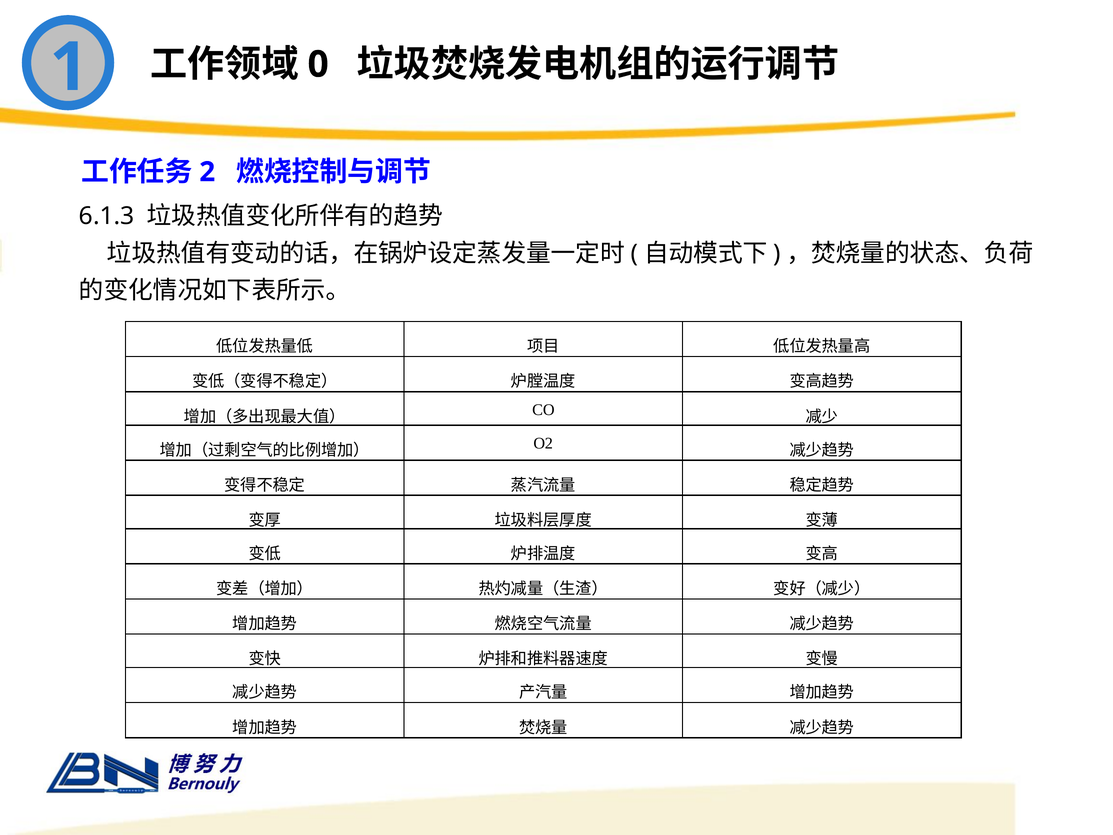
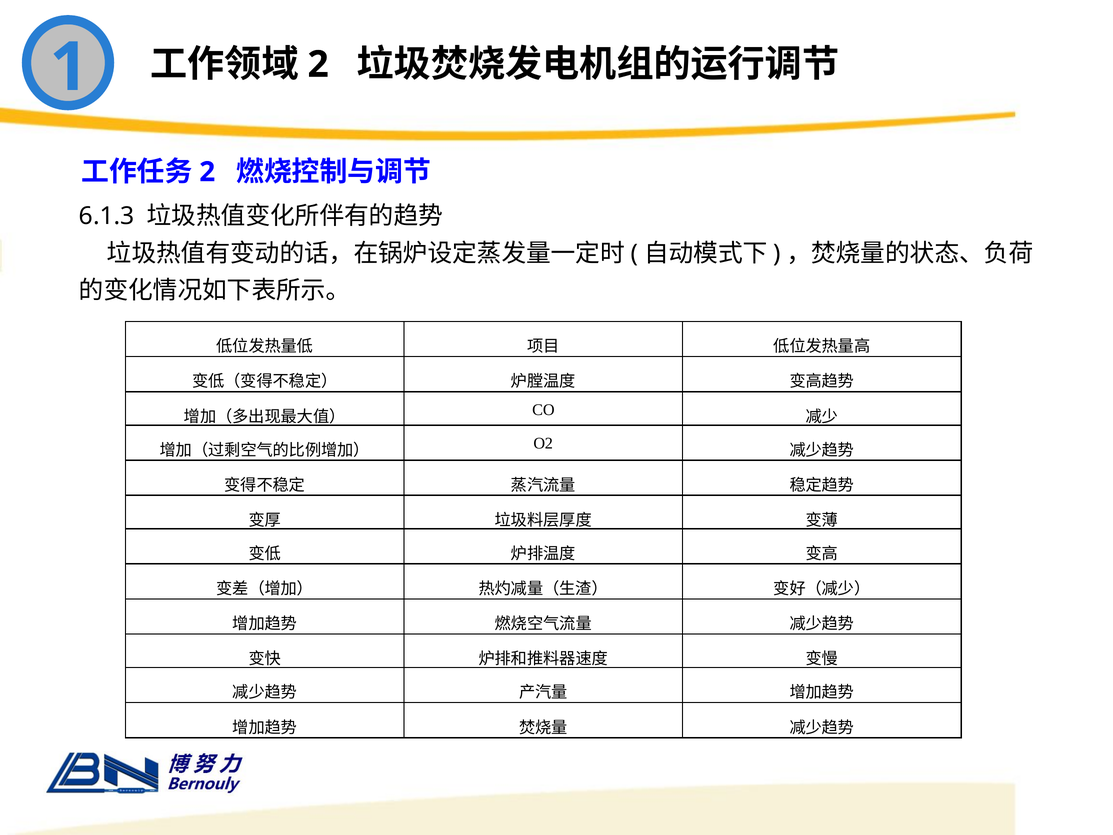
0: 0 -> 2 (318, 64)
